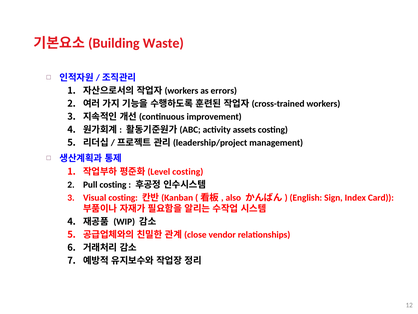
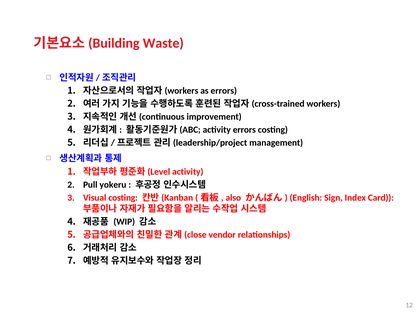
activity assets: assets -> errors (244, 130)
costing: costing -> activity (188, 171)
Pull costing: costing -> yokeru (113, 184)
